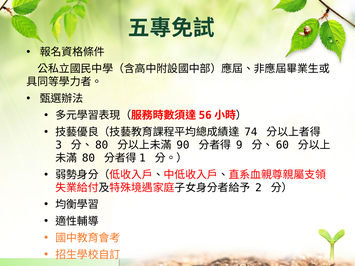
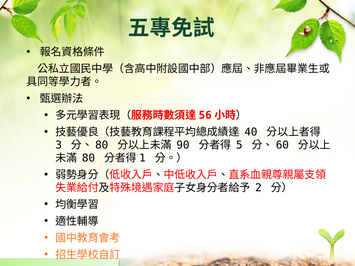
74: 74 -> 40 (251, 132)
9: 9 -> 5 (239, 145)
